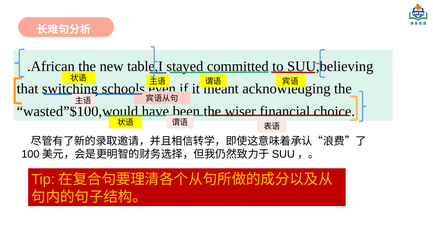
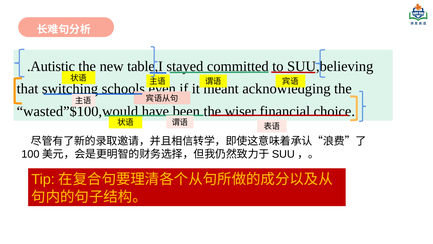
.African: .African -> .Autistic (51, 66)
